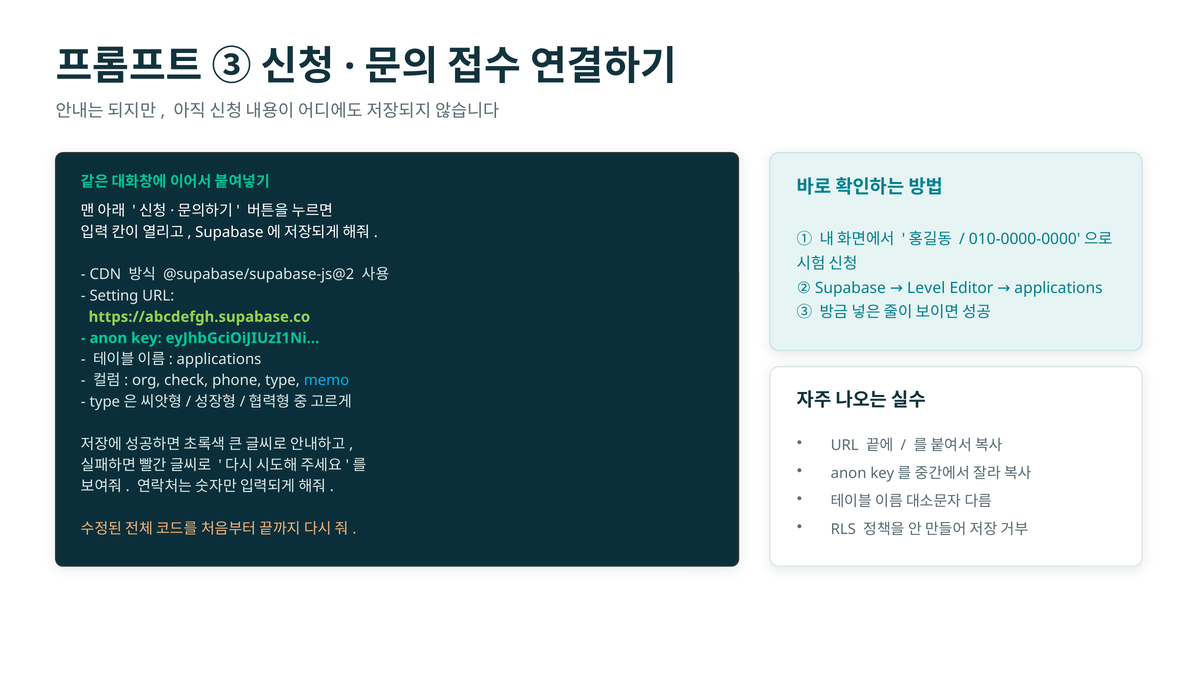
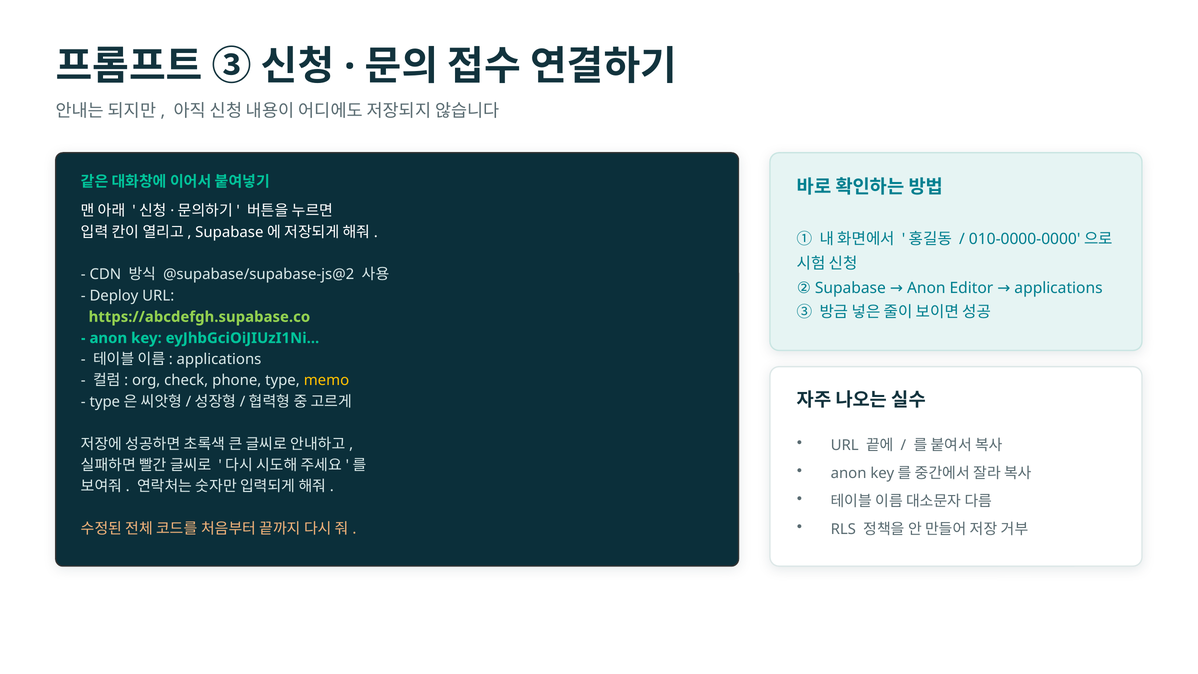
Supabase Level: Level -> Anon (926, 288)
Setting: Setting -> Deploy (114, 296)
memo colour: light blue -> yellow (326, 380)
